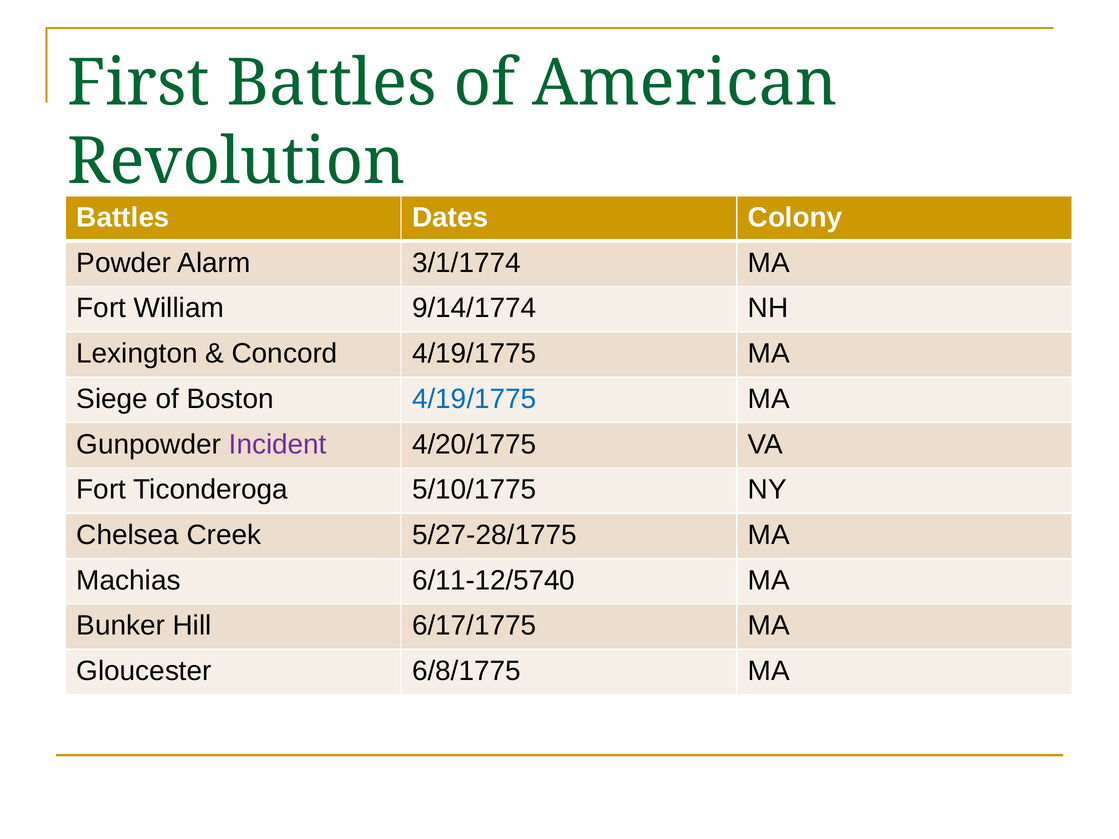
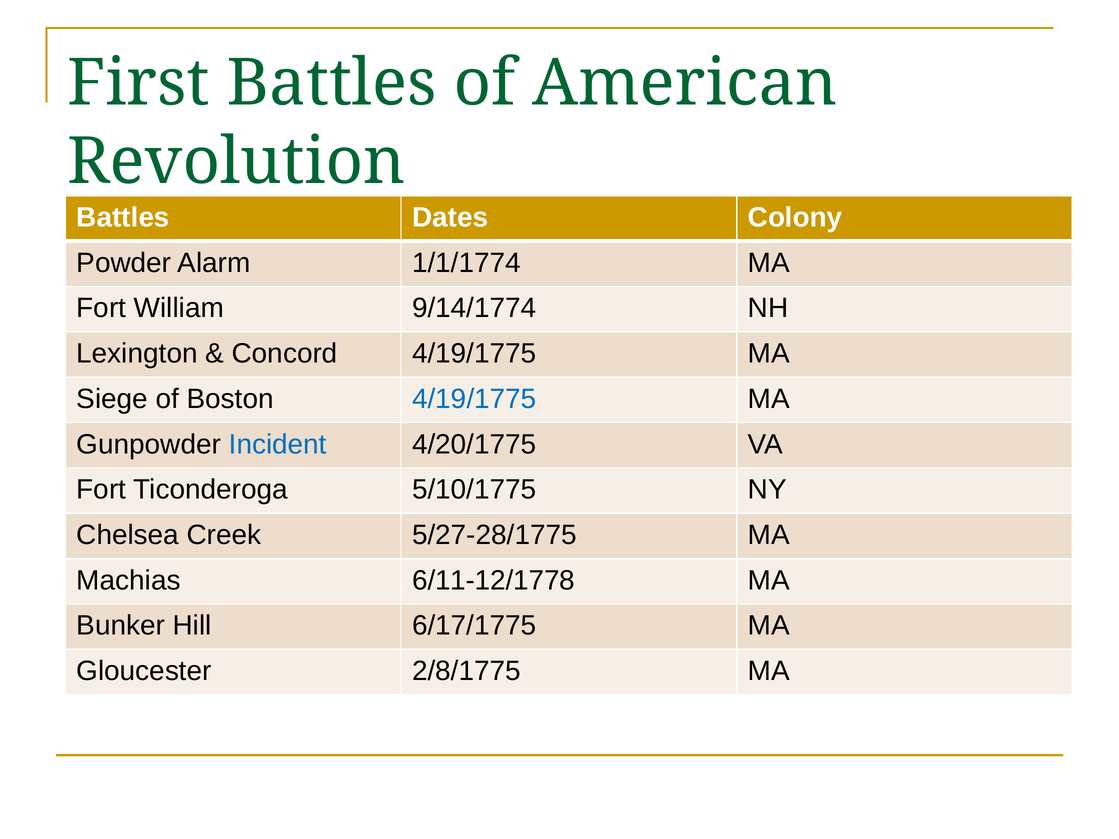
3/1/1774: 3/1/1774 -> 1/1/1774 (467, 263)
Incident colour: purple -> blue (278, 444)
6/11-12/5740: 6/11-12/5740 -> 6/11-12/1778 (494, 581)
6/8/1775: 6/8/1775 -> 2/8/1775 (467, 671)
